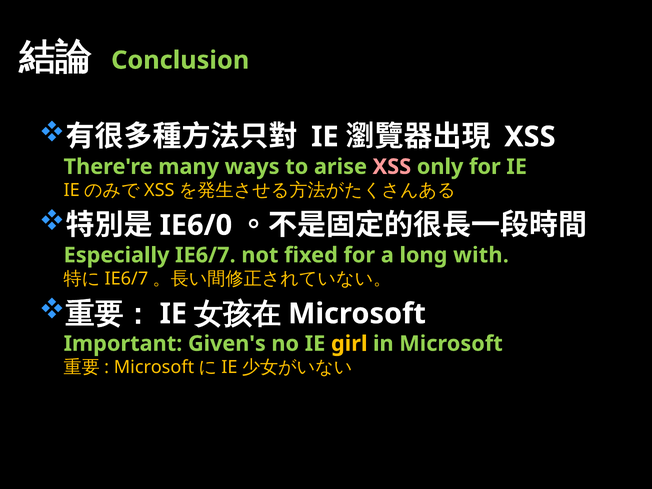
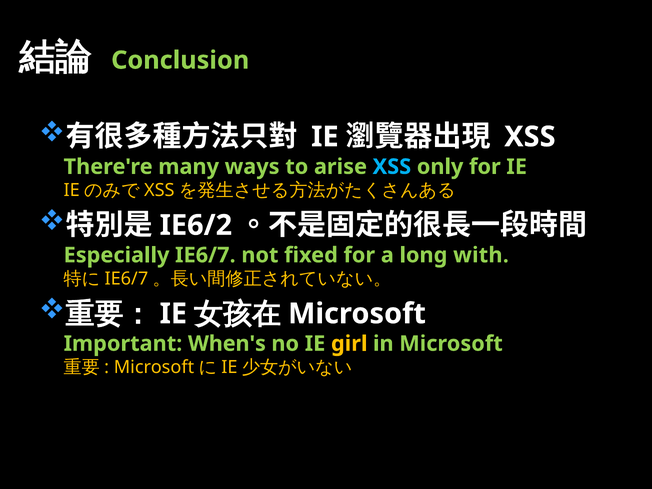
XSS colour: pink -> light blue (392, 167)
IE6/0: IE6/0 -> IE6/2 (196, 225)
Given's: Given's -> When's (227, 344)
